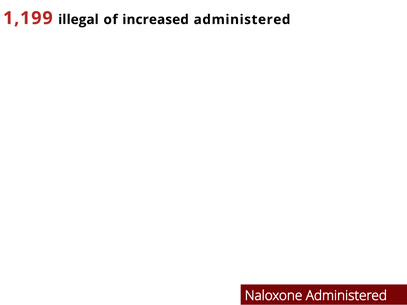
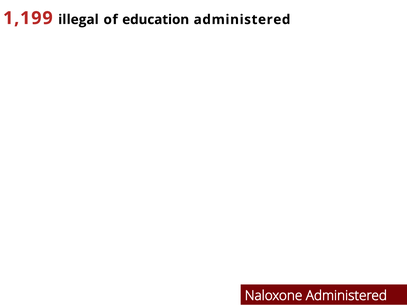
increased: increased -> education (156, 20)
